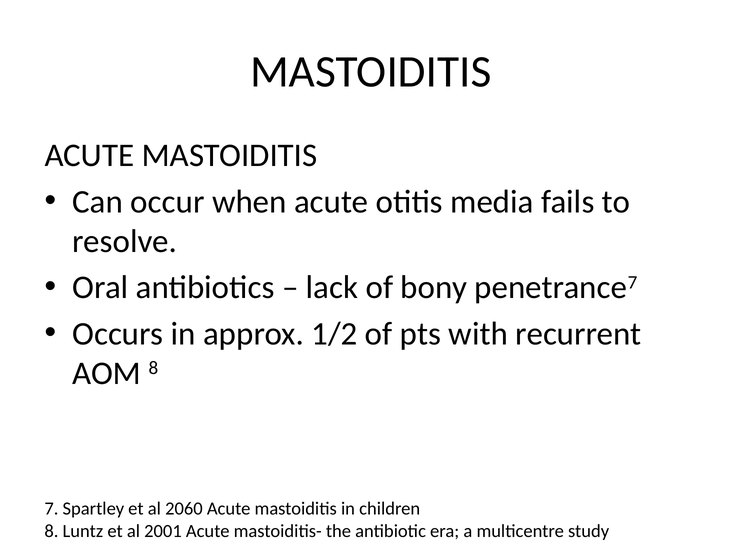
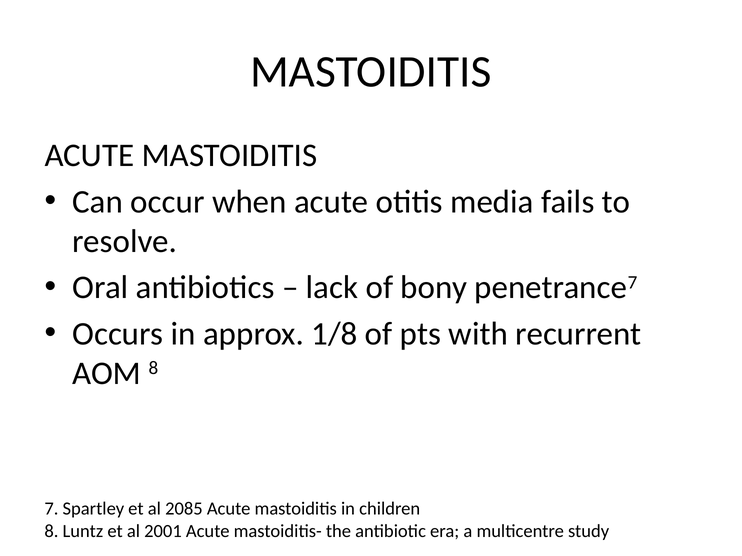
1/2: 1/2 -> 1/8 (334, 334)
2060: 2060 -> 2085 (184, 509)
